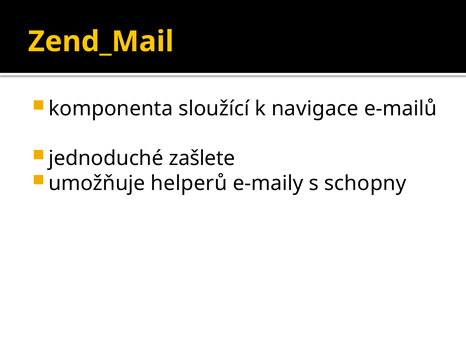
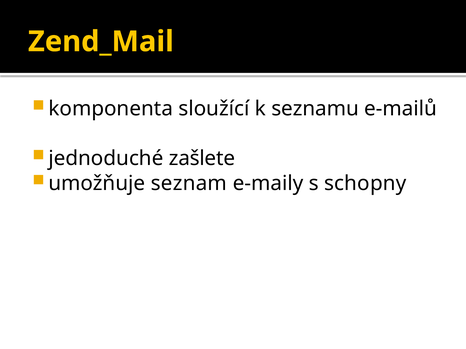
navigace: navigace -> seznamu (315, 109)
helperů: helperů -> seznam (189, 184)
